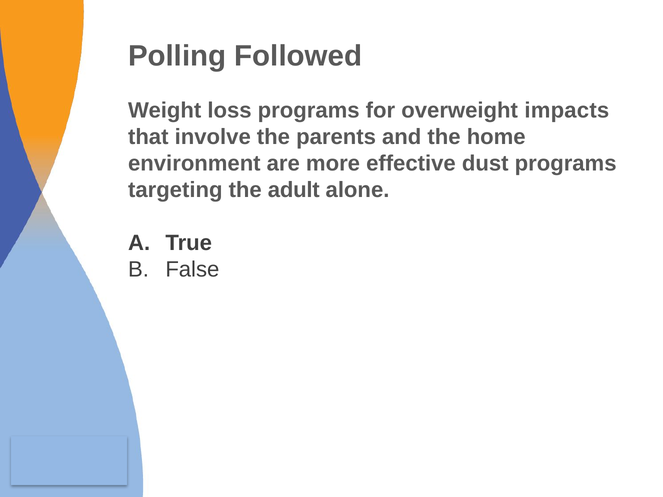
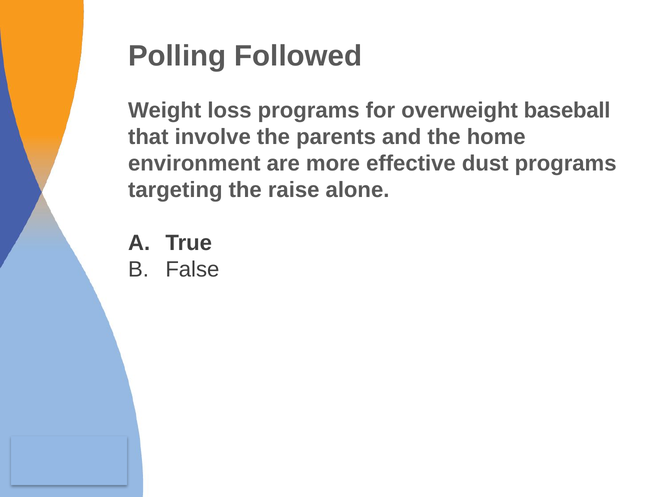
impacts: impacts -> baseball (567, 110)
adult: adult -> raise (294, 190)
